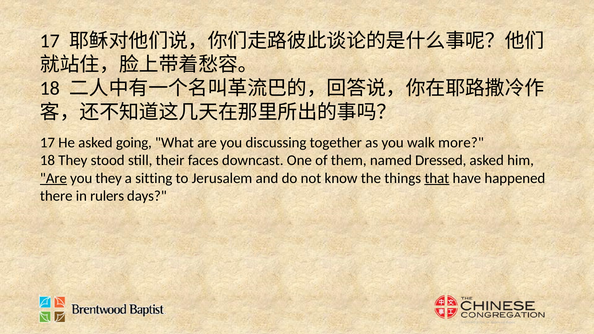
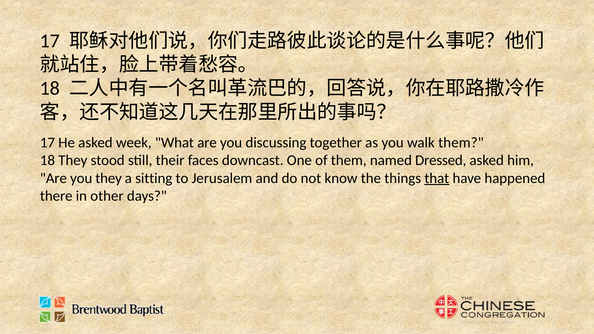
going: going -> week (134, 143)
walk more: more -> them (461, 143)
Are underline: present -> none (53, 178)
rulers: rulers -> other (107, 196)
